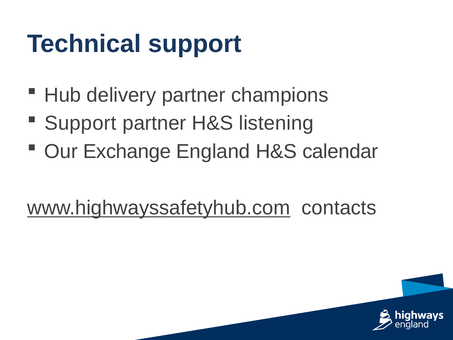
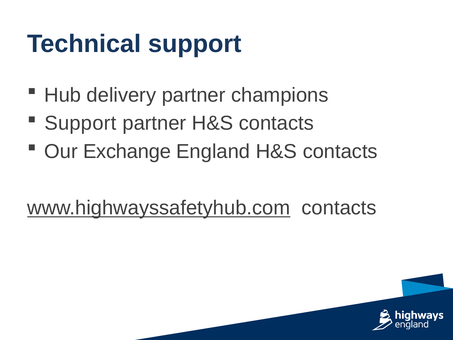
partner H&S listening: listening -> contacts (276, 123)
England H&S calendar: calendar -> contacts (340, 151)
